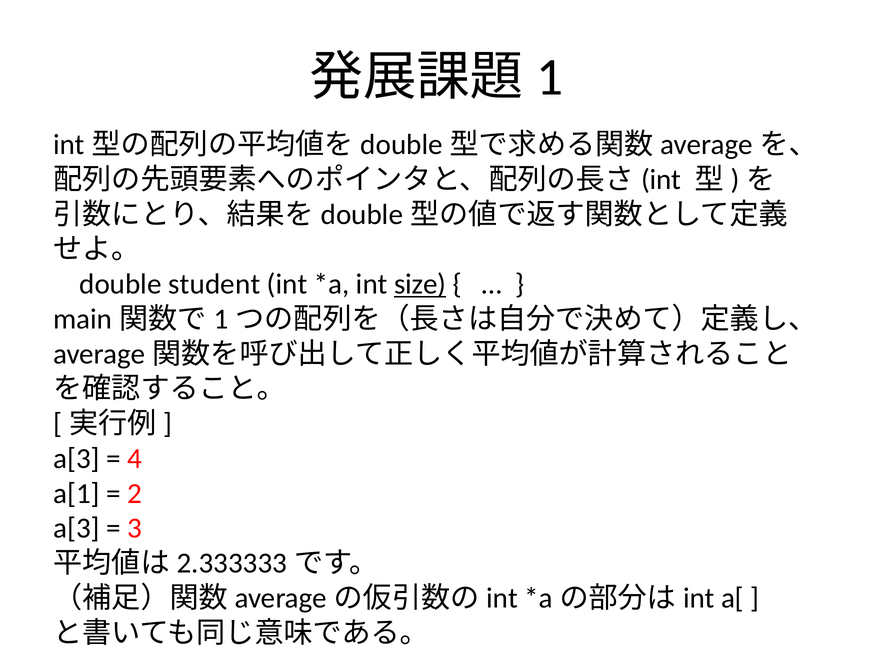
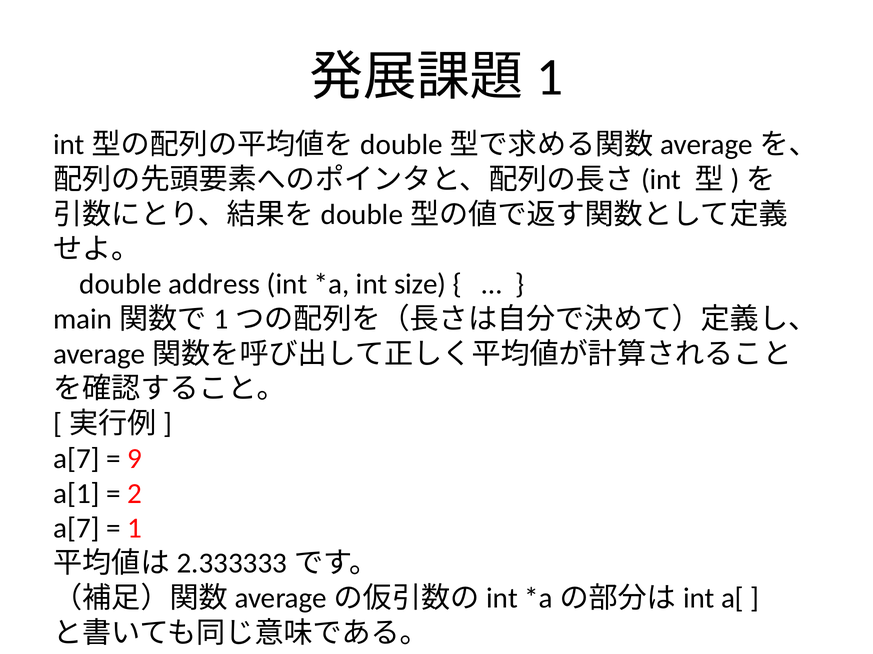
student: student -> address (214, 285)
size underline: present -> none (420, 285)
a[3: a[3 -> a[7 (76, 459)
4: 4 -> 9 (135, 459)
a[3: a[3 -> a[7 (76, 529)
3: 3 -> 1 (135, 529)
